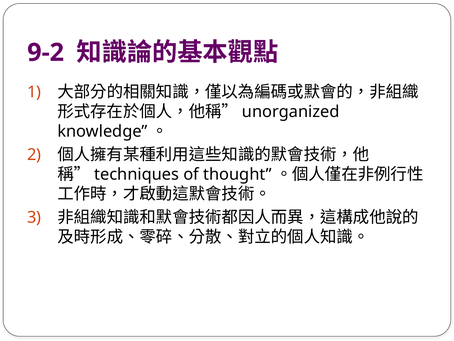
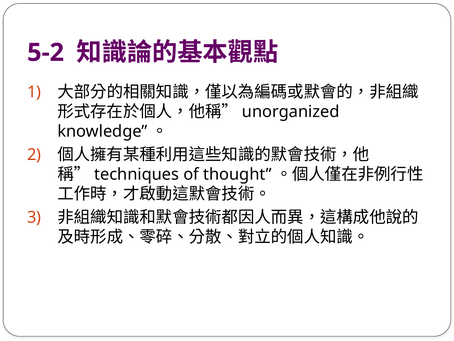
9-2: 9-2 -> 5-2 (46, 52)
